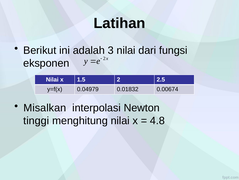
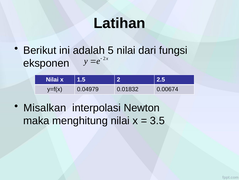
3: 3 -> 5 (111, 50)
tinggi: tinggi -> maka (36, 120)
4.8: 4.8 -> 3.5 (157, 120)
